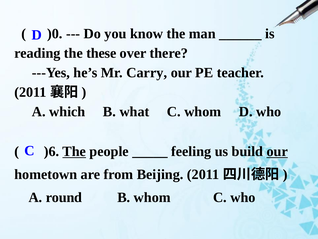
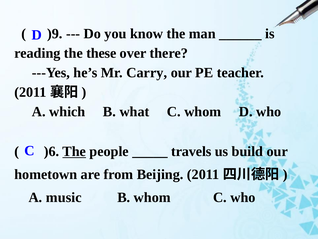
)0: )0 -> )9 (55, 34)
feeling: feeling -> travels (191, 151)
our underline: present -> none (277, 151)
round: round -> music (64, 197)
